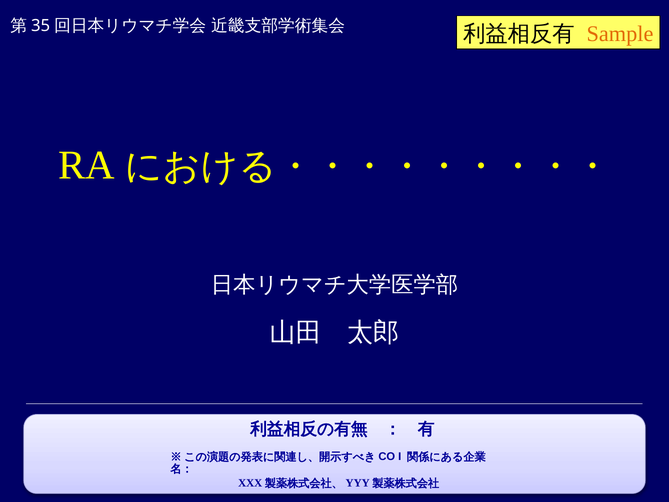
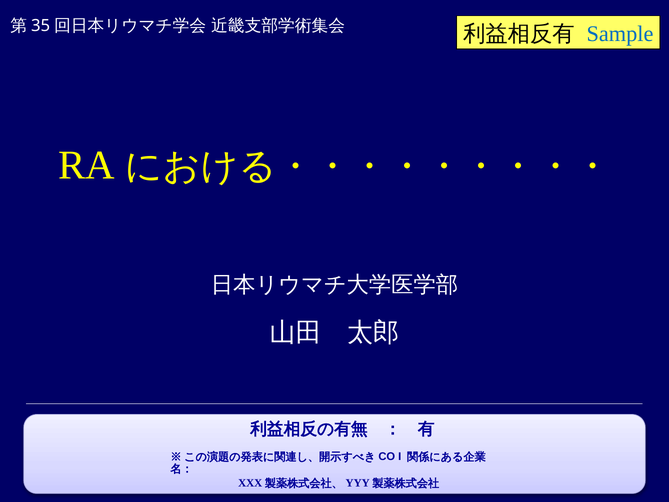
Sample colour: orange -> blue (620, 34)
